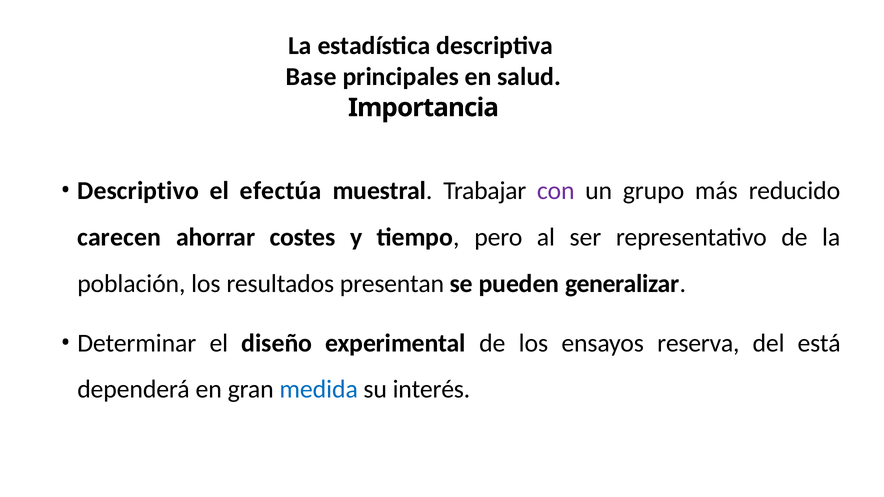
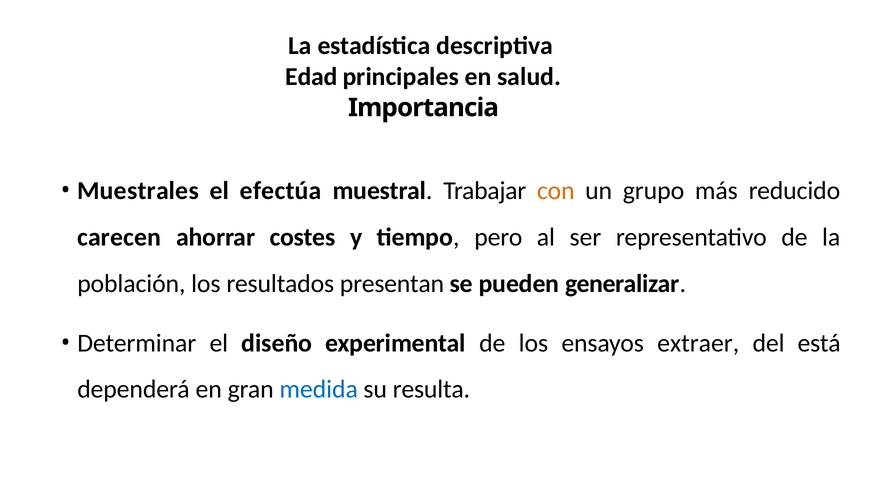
Base: Base -> Edad (311, 77)
Descriptivo: Descriptivo -> Muestrales (138, 191)
con colour: purple -> orange (556, 191)
reserva: reserva -> extraer (698, 343)
interés: interés -> resulta (431, 390)
